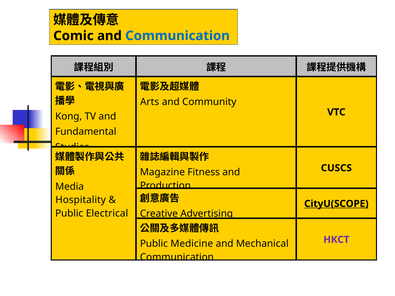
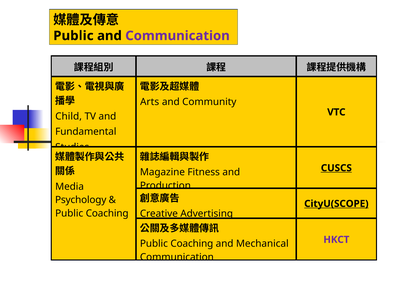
Comic: Comic -> Public (73, 36)
Communication colour: blue -> purple (178, 36)
Kong: Kong -> Child (69, 116)
CUSCS underline: none -> present (336, 168)
Hospitality: Hospitality -> Psychology (81, 200)
Electrical: Electrical -> Coaching (107, 214)
Medicine: Medicine -> Coaching (192, 244)
